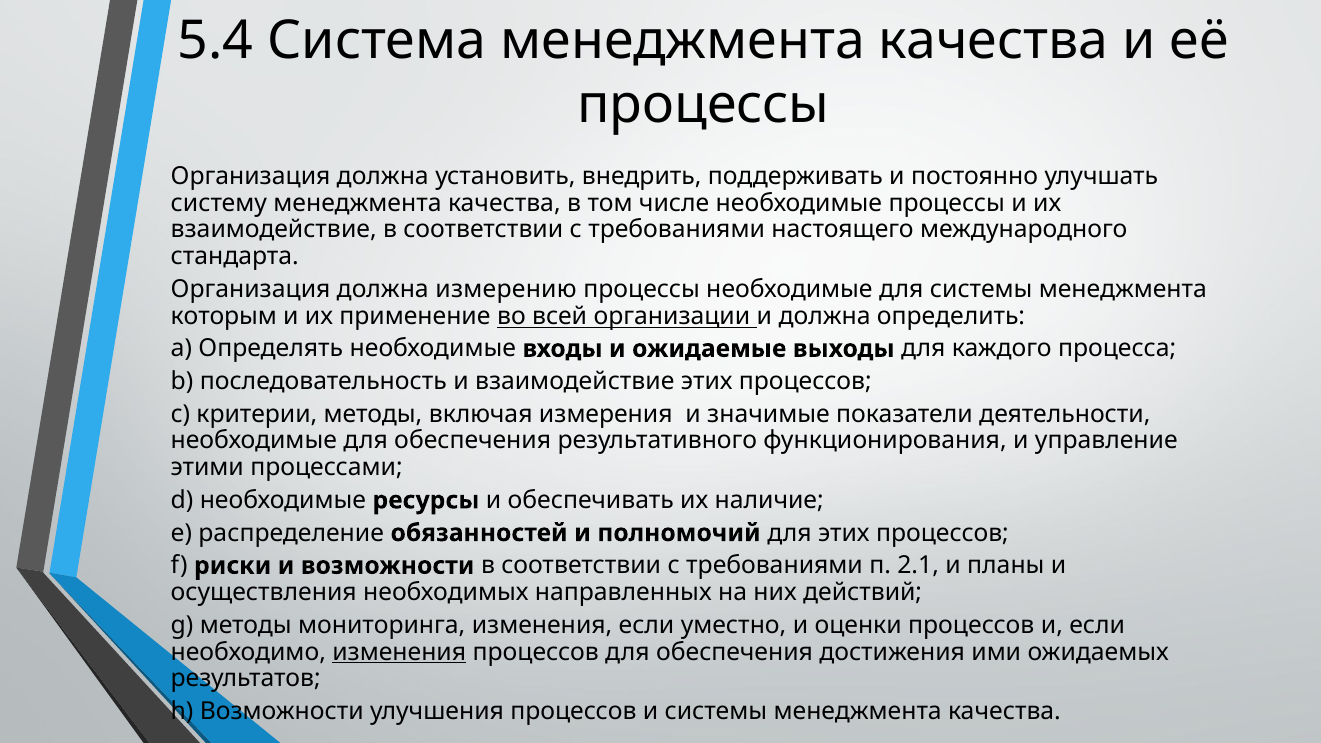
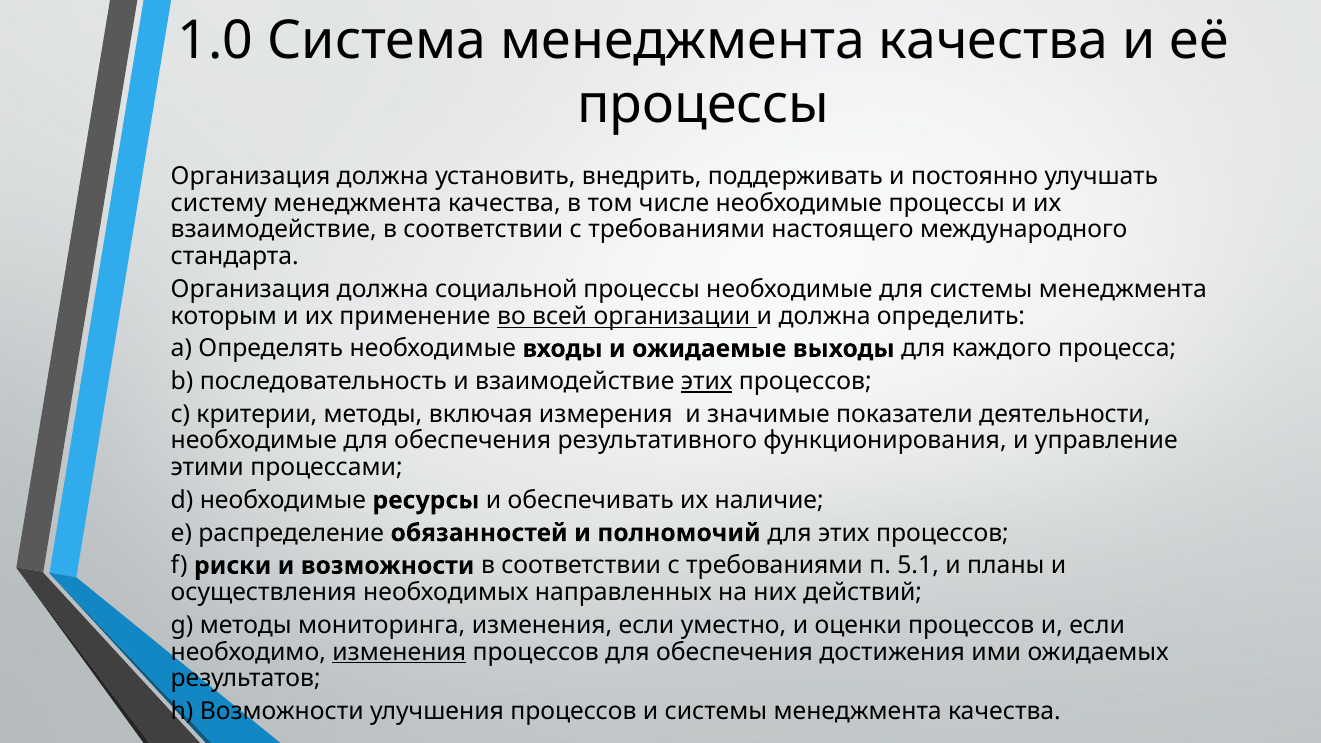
5.4: 5.4 -> 1.0 (216, 41)
измерению: измерению -> социальной (506, 289)
этих underline: none -> present (707, 381)
2.1: 2.1 -> 5.1 (918, 566)
